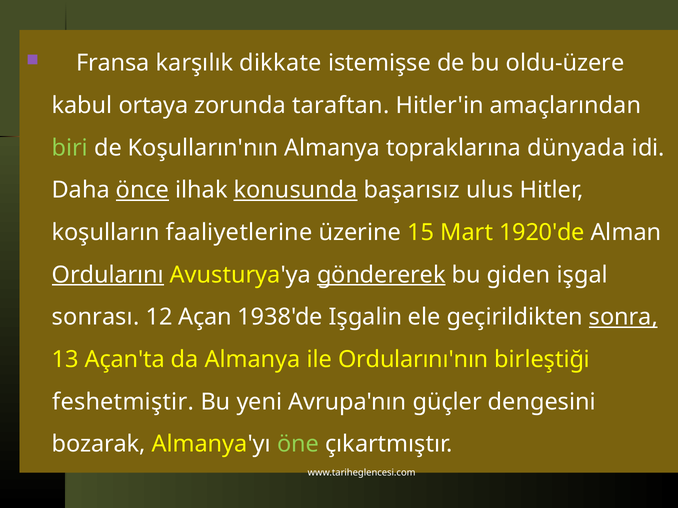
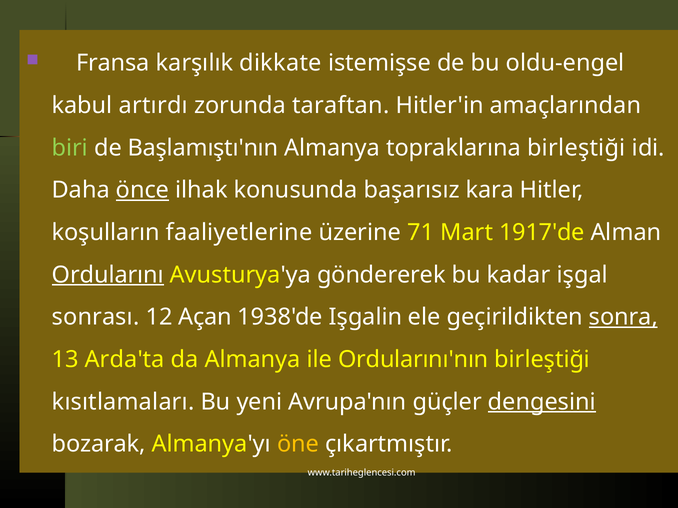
oldu-üzere: oldu-üzere -> oldu-engel (565, 63)
ortaya: ortaya -> artırdı (153, 106)
Koşulların'nın: Koşulların'nın -> Başlamıştı'nın (203, 148)
topraklarına dünyada: dünyada -> birleştiği (576, 148)
konusunda underline: present -> none (296, 190)
ulus: ulus -> kara (490, 190)
15: 15 -> 71 (421, 233)
1920'de: 1920'de -> 1917'de (542, 233)
göndererek underline: present -> none (381, 275)
giden: giden -> kadar (519, 275)
Açan'ta: Açan'ta -> Arda'ta (125, 360)
feshetmiştir: feshetmiştir -> kısıtlamaları (123, 402)
dengesini underline: none -> present (542, 402)
öne colour: light green -> yellow (298, 445)
